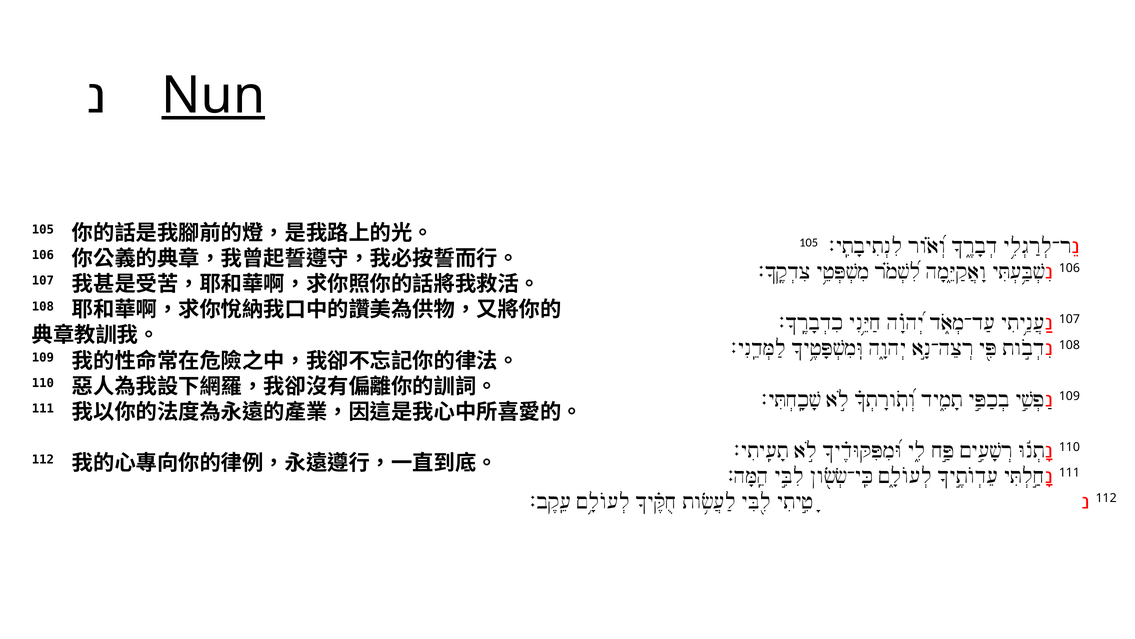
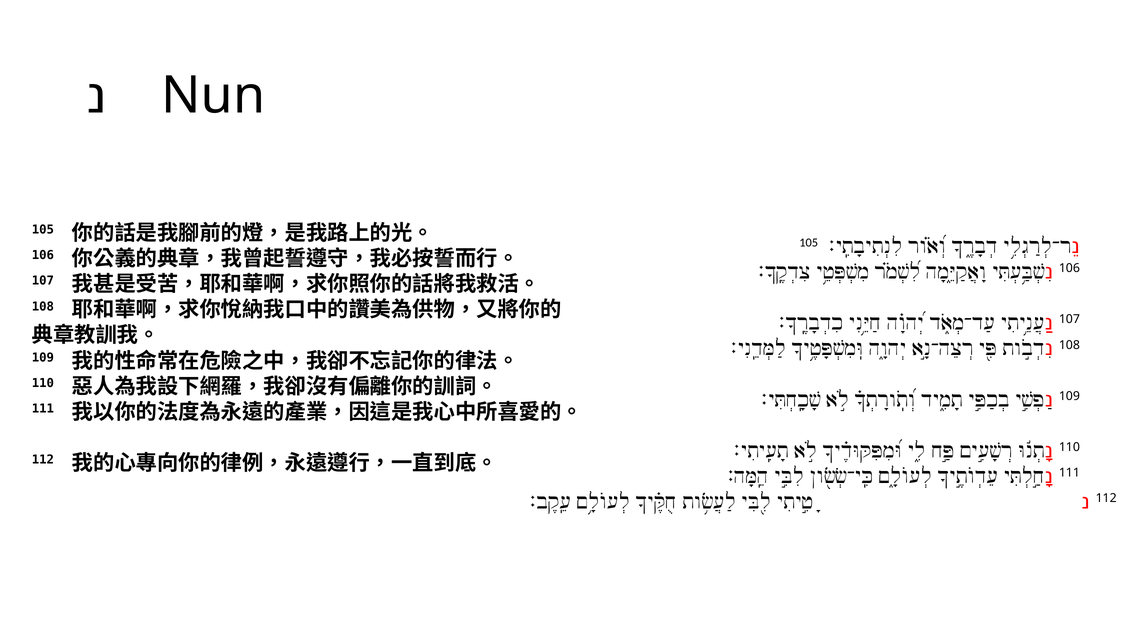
Nun underline: present -> none (213, 95)
